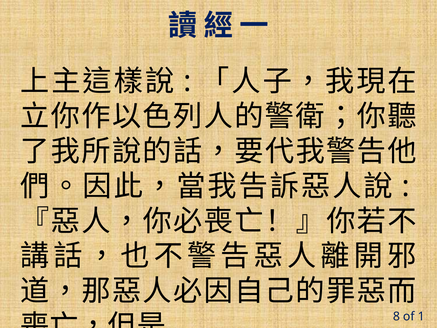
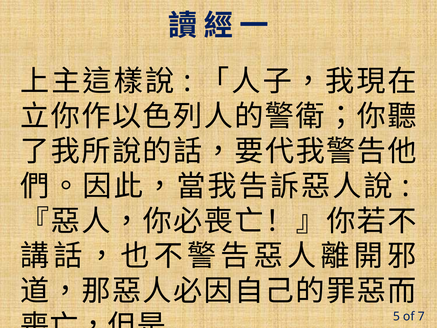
8: 8 -> 5 (396, 316)
1: 1 -> 7 (421, 316)
